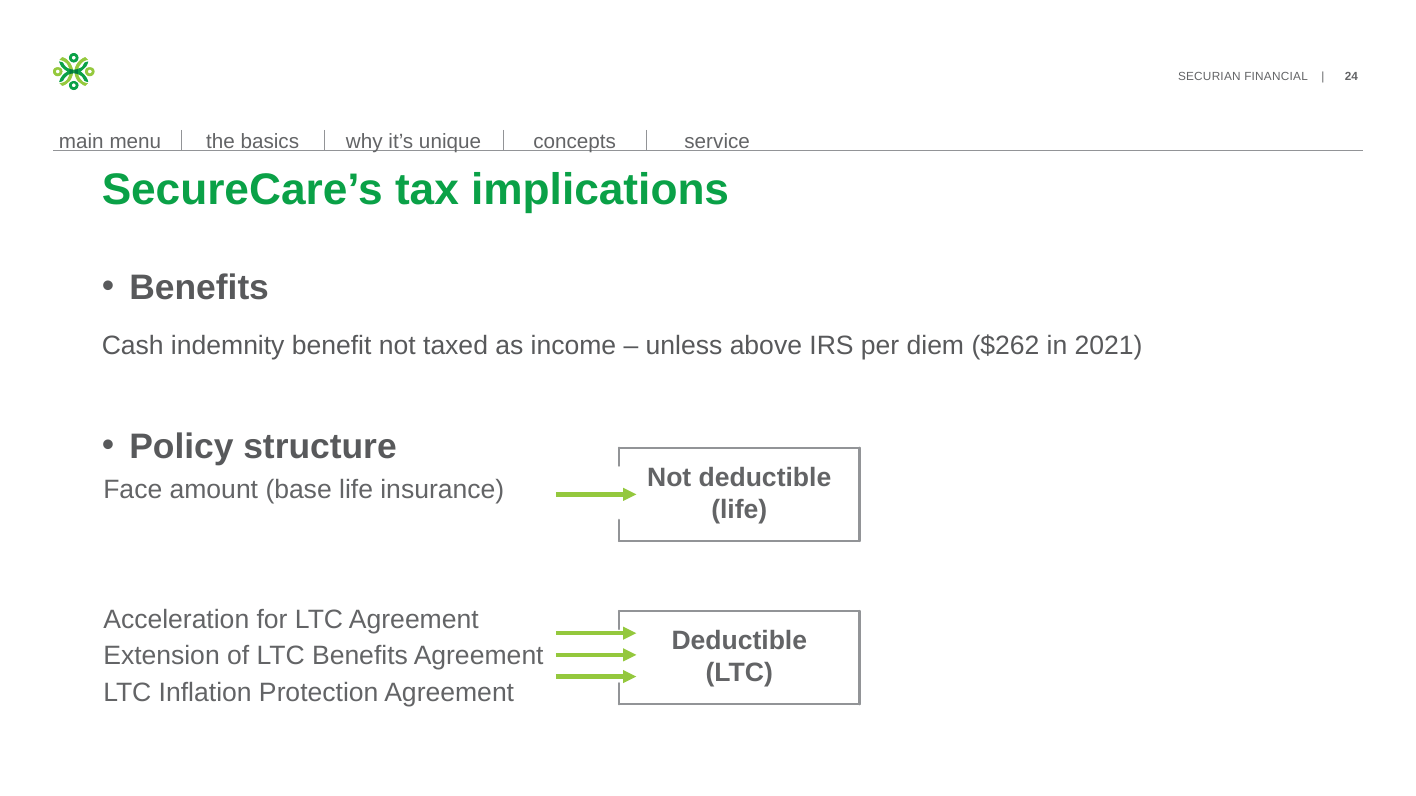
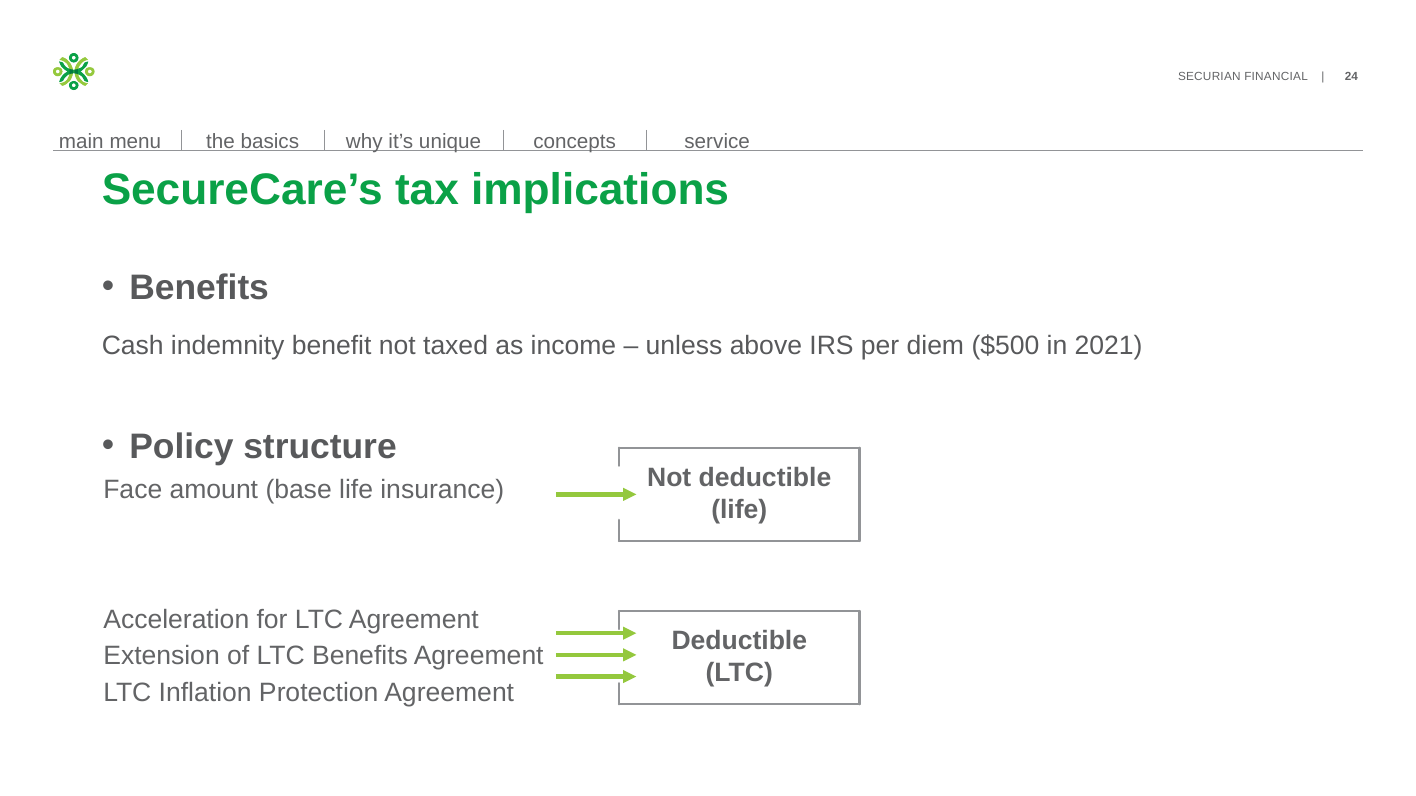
$262: $262 -> $500 (1005, 346)
